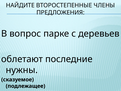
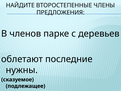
вопрос: вопрос -> членов (25, 34)
